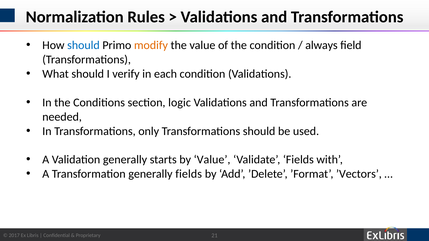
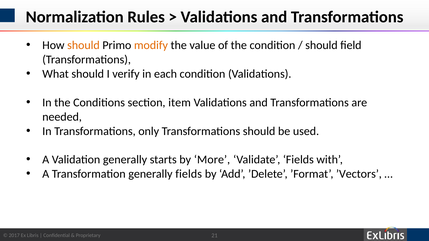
should colour: blue -> orange (83, 45)
always: always -> should (321, 45)
logic: logic -> item (180, 103)
by Value: Value -> More (212, 160)
